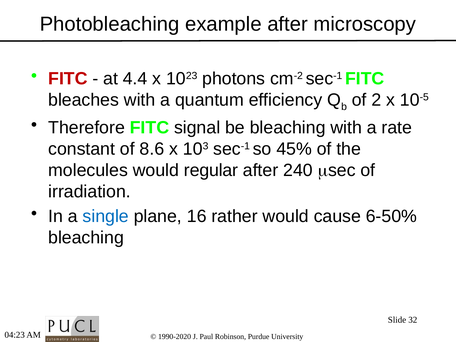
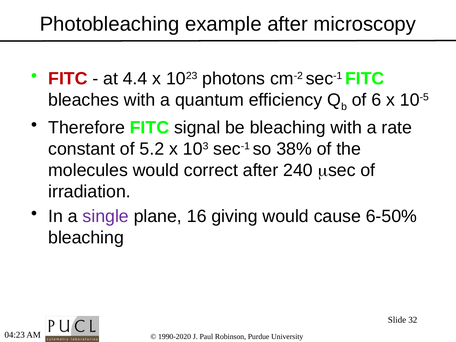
2: 2 -> 6 (376, 100)
8.6: 8.6 -> 5.2 (152, 149)
45%: 45% -> 38% (294, 149)
regular: regular -> correct (211, 170)
single colour: blue -> purple (106, 216)
rather: rather -> giving (235, 216)
